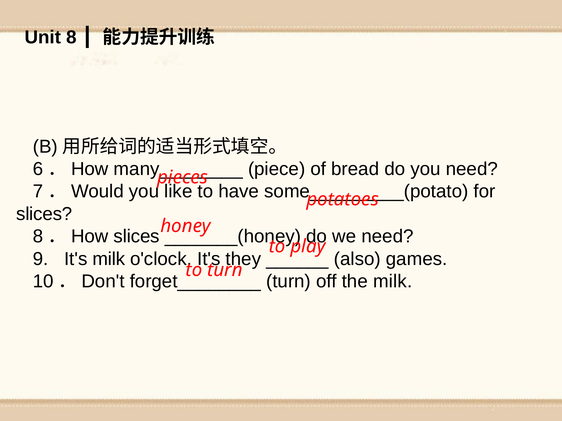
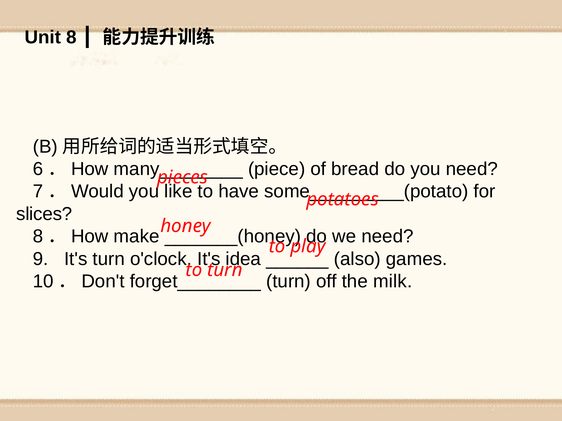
8．How slices: slices -> make (137, 237)
It's milk: milk -> turn (109, 259)
they: they -> idea (243, 259)
